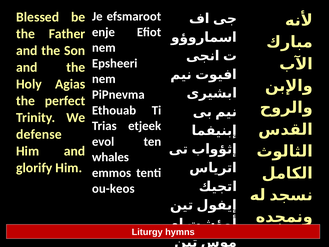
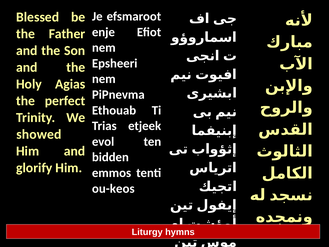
defense: defense -> showed (39, 134)
whales: whales -> bidden (110, 157)
